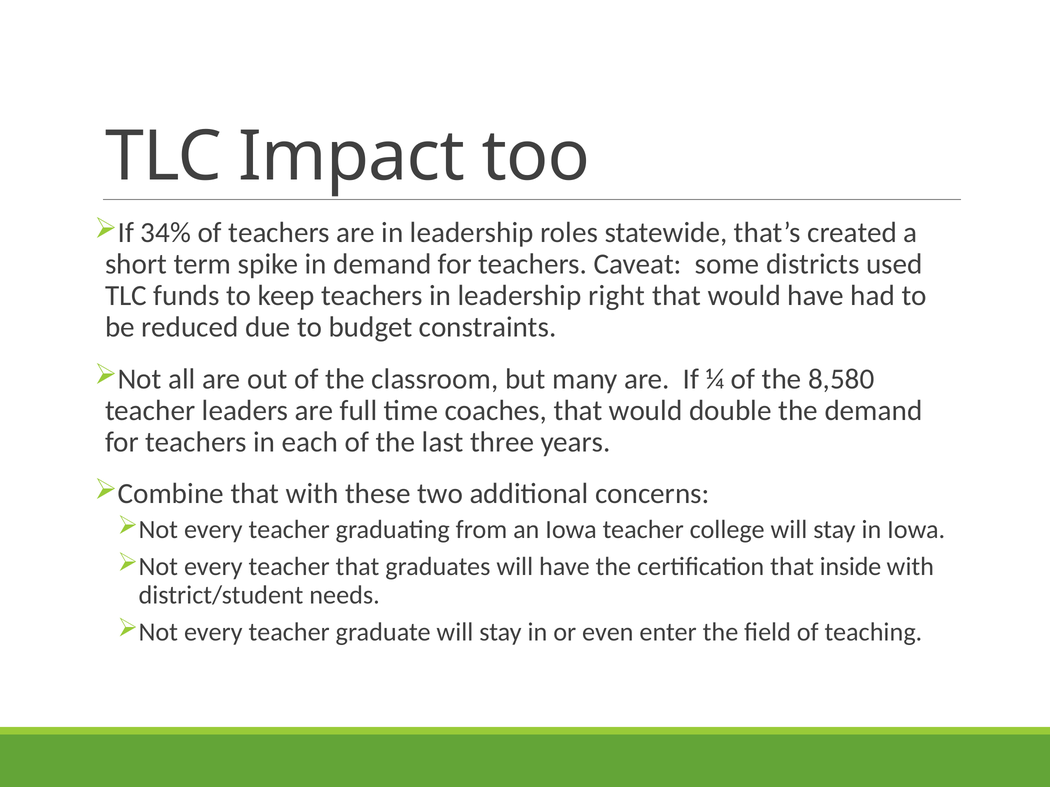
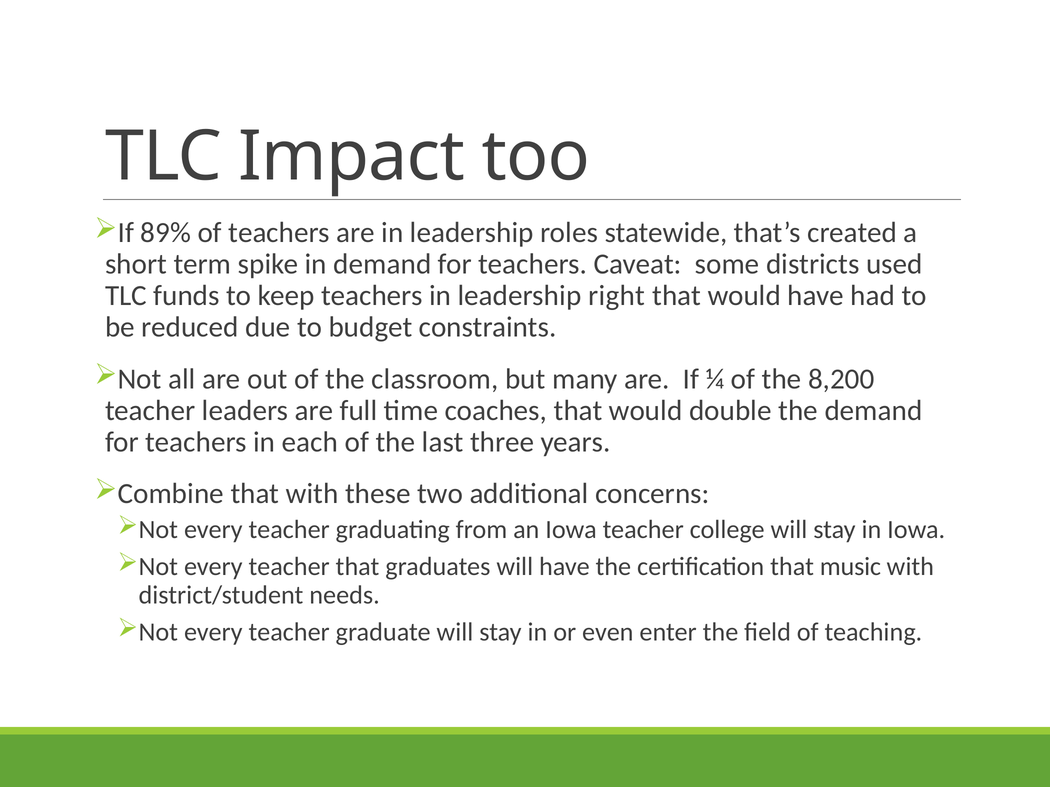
34%: 34% -> 89% (166, 233)
8,580: 8,580 -> 8,200 (841, 379)
inside: inside -> music (850, 567)
